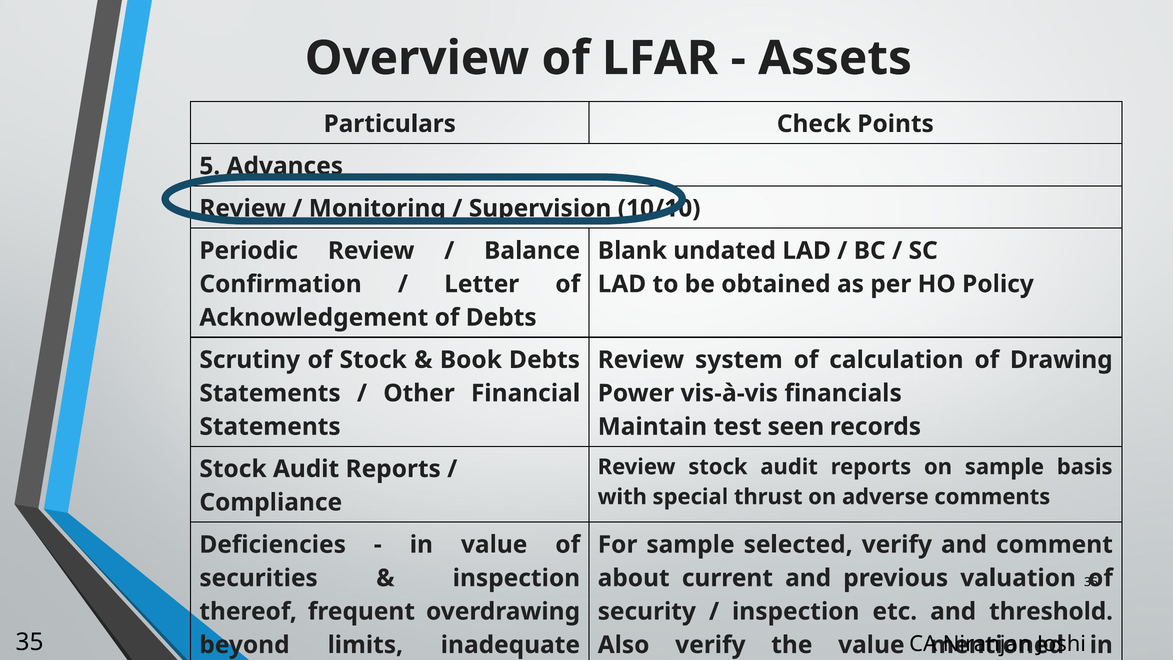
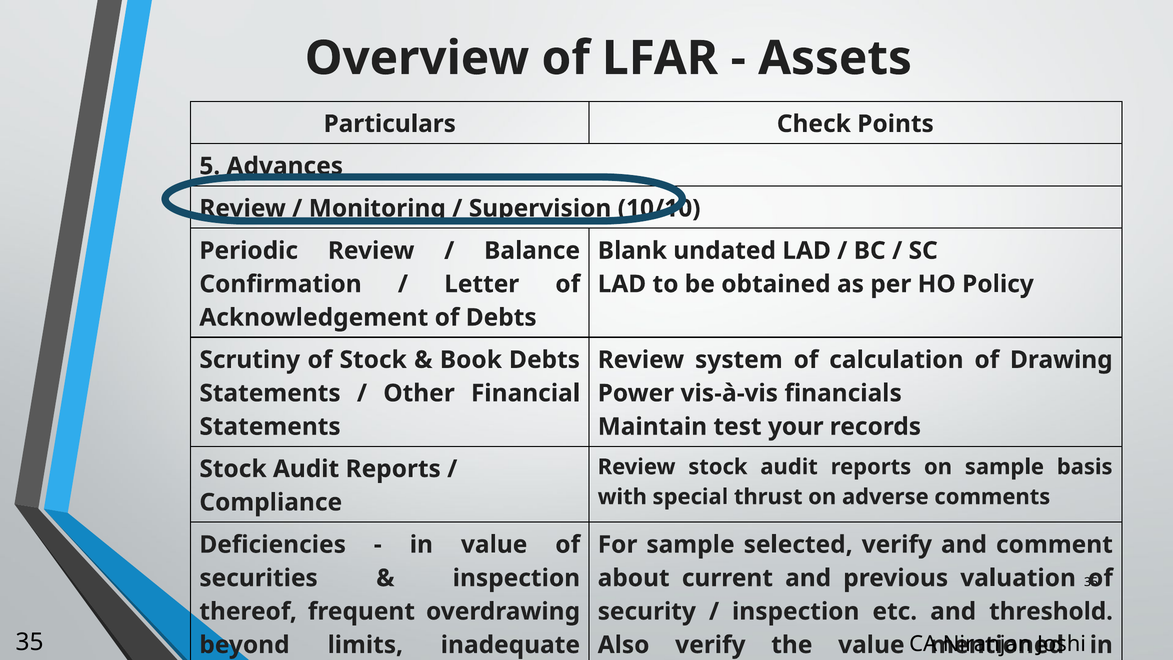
seen: seen -> your (796, 427)
